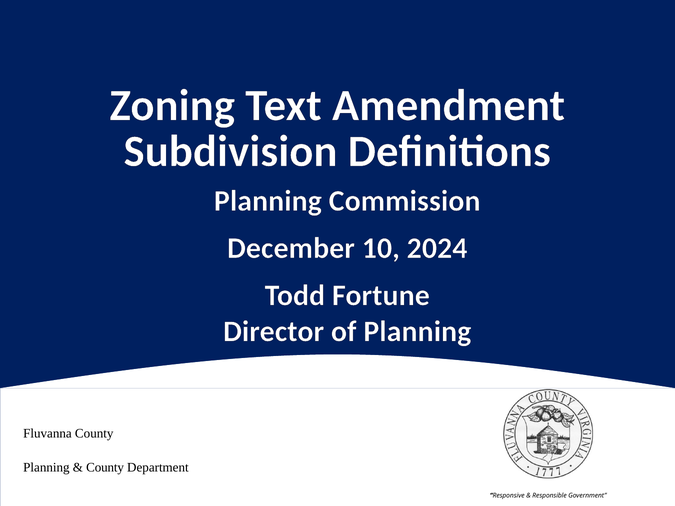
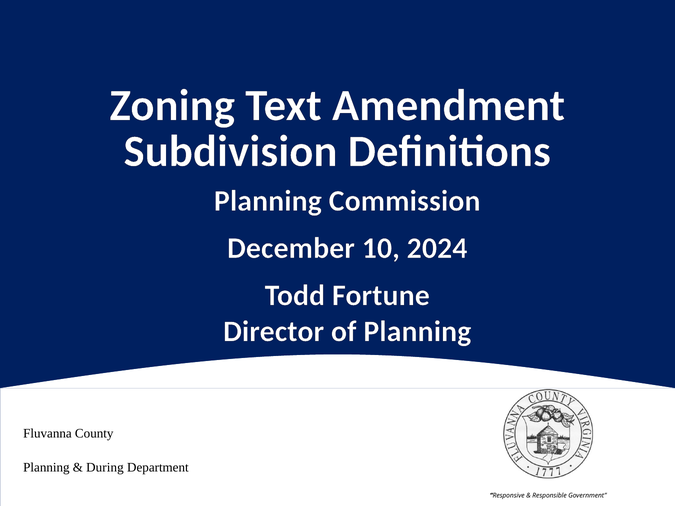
County: County -> During (105, 468)
